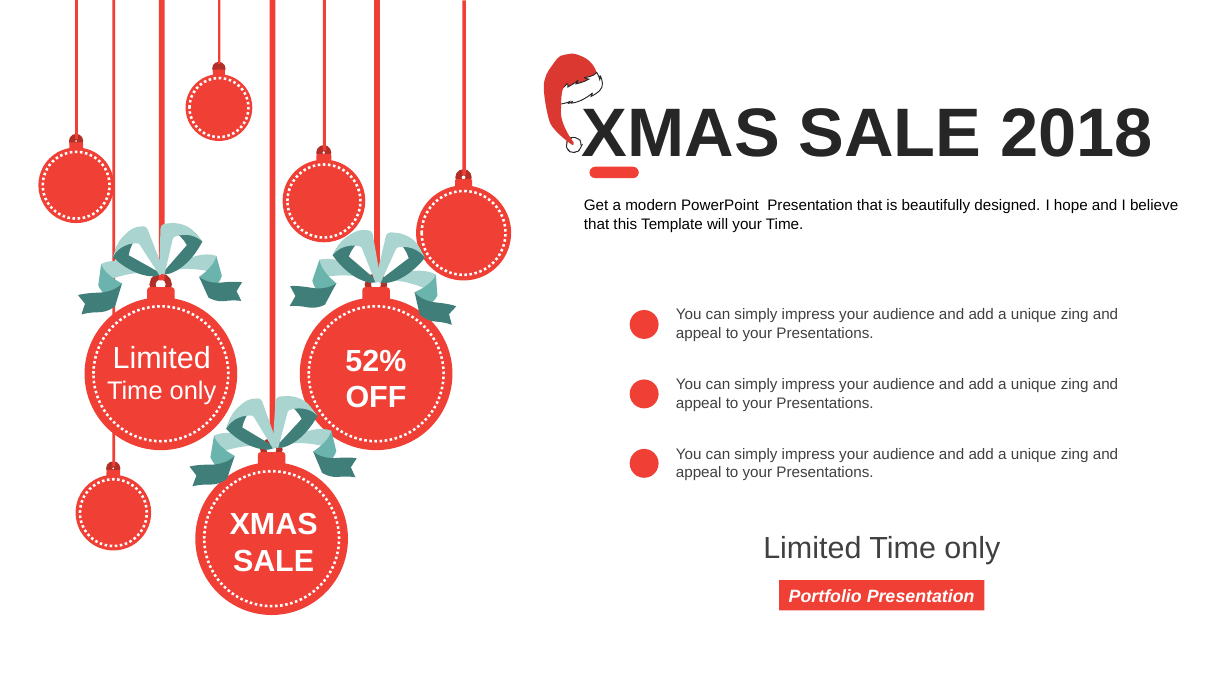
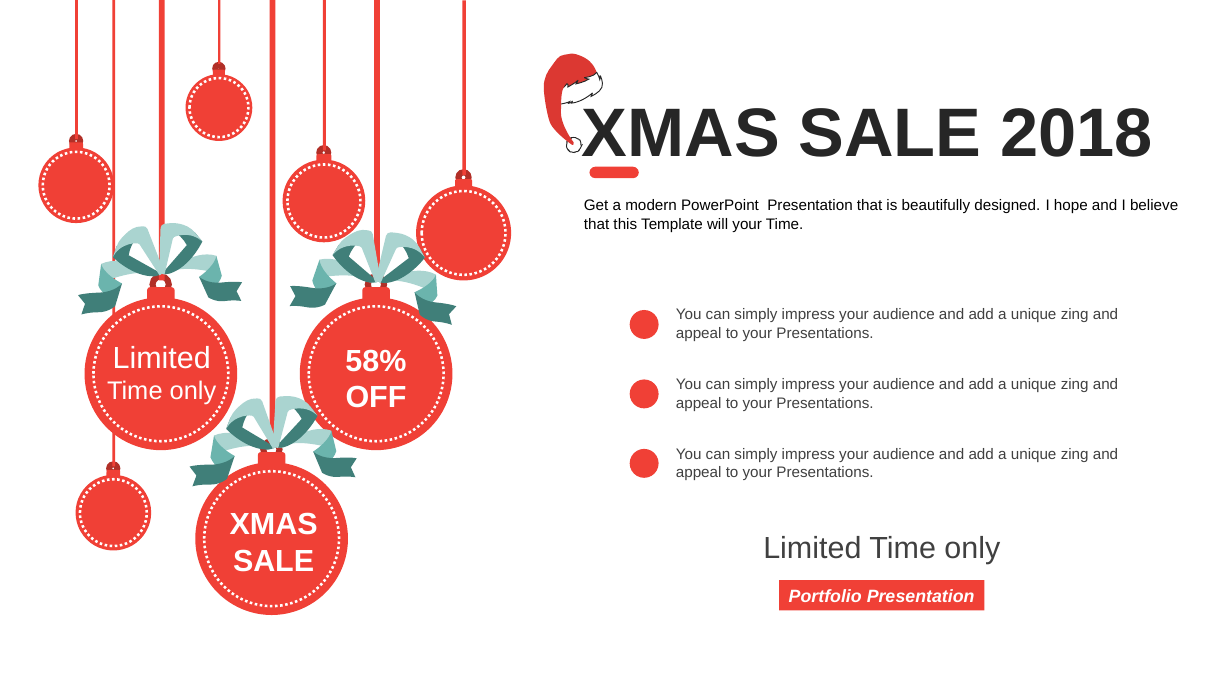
52%: 52% -> 58% (376, 361)
